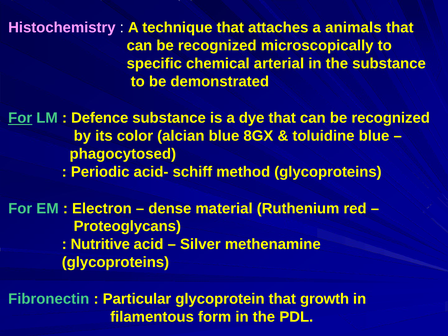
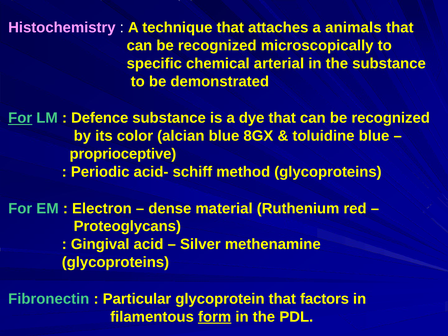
phagocytosed: phagocytosed -> proprioceptive (123, 154)
Nutritive: Nutritive -> Gingival (100, 244)
growth: growth -> factors (325, 299)
form underline: none -> present (215, 317)
